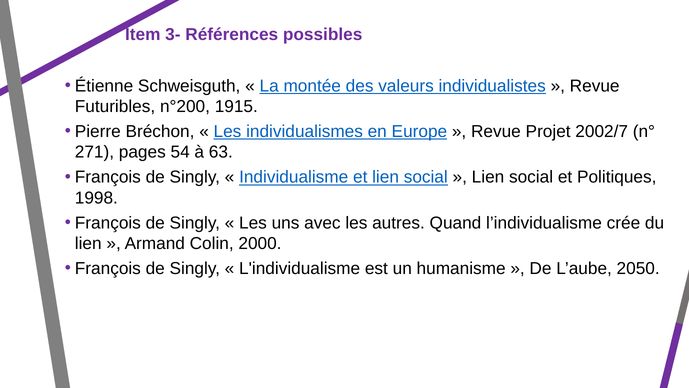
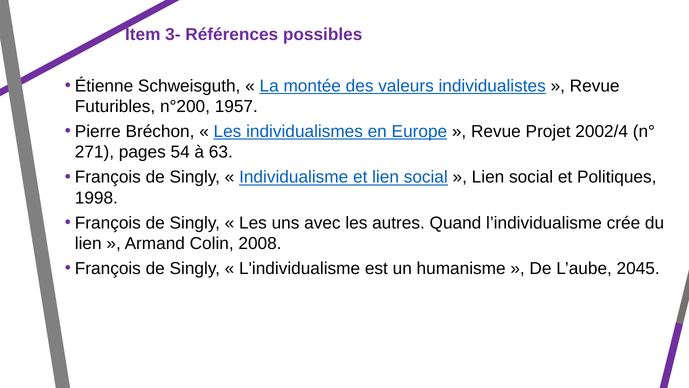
1915: 1915 -> 1957 (236, 106)
2002/7: 2002/7 -> 2002/4 (602, 131)
2000: 2000 -> 2008 (260, 243)
2050: 2050 -> 2045 (638, 268)
